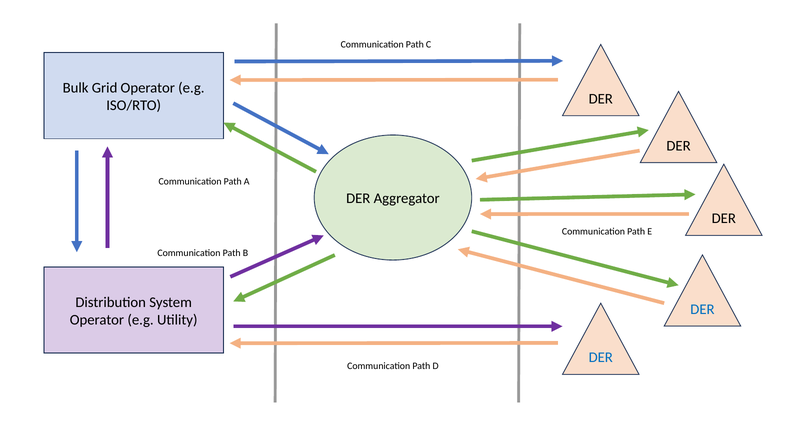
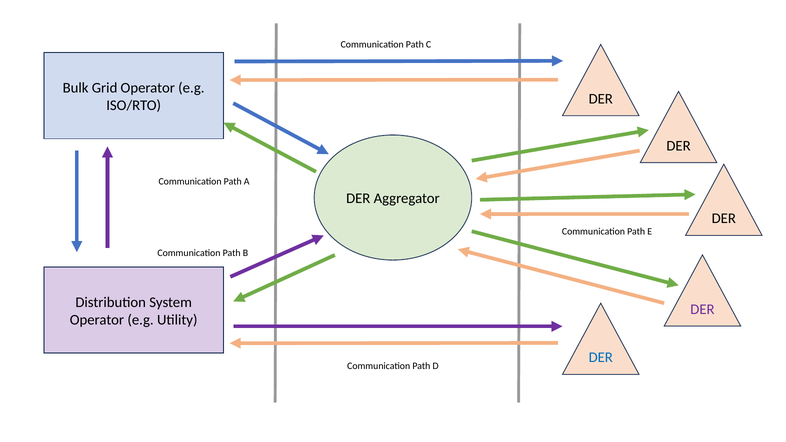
DER colour: blue -> purple (702, 309)
